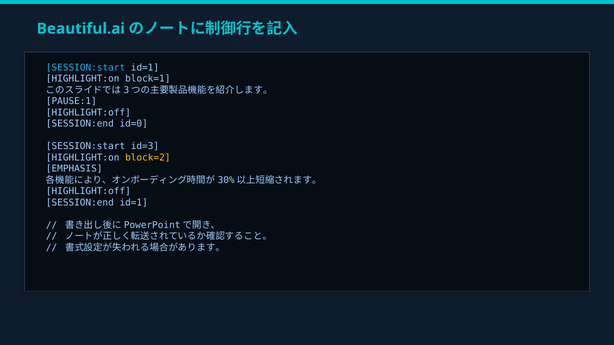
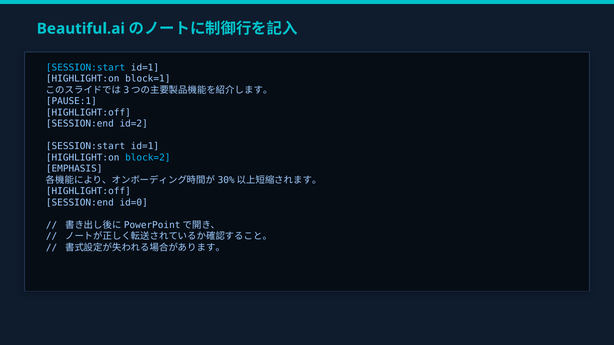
id=0: id=0 -> id=2 (134, 124)
id=3: id=3 -> id=1 (145, 146)
block=2 colour: yellow -> light blue (148, 158)
SESSION:end id=1: id=1 -> id=0 (134, 203)
